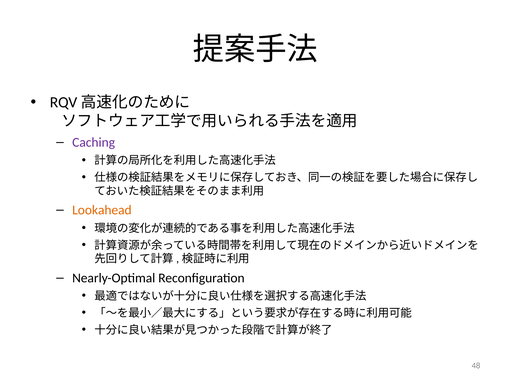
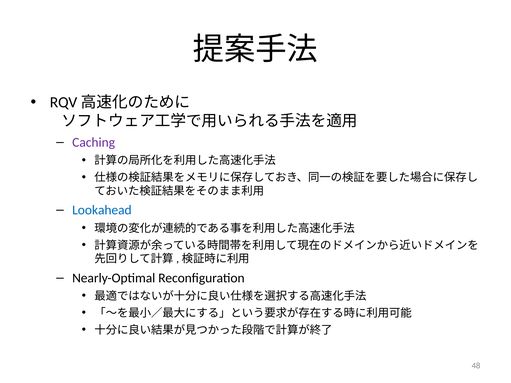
Lookahead colour: orange -> blue (102, 210)
